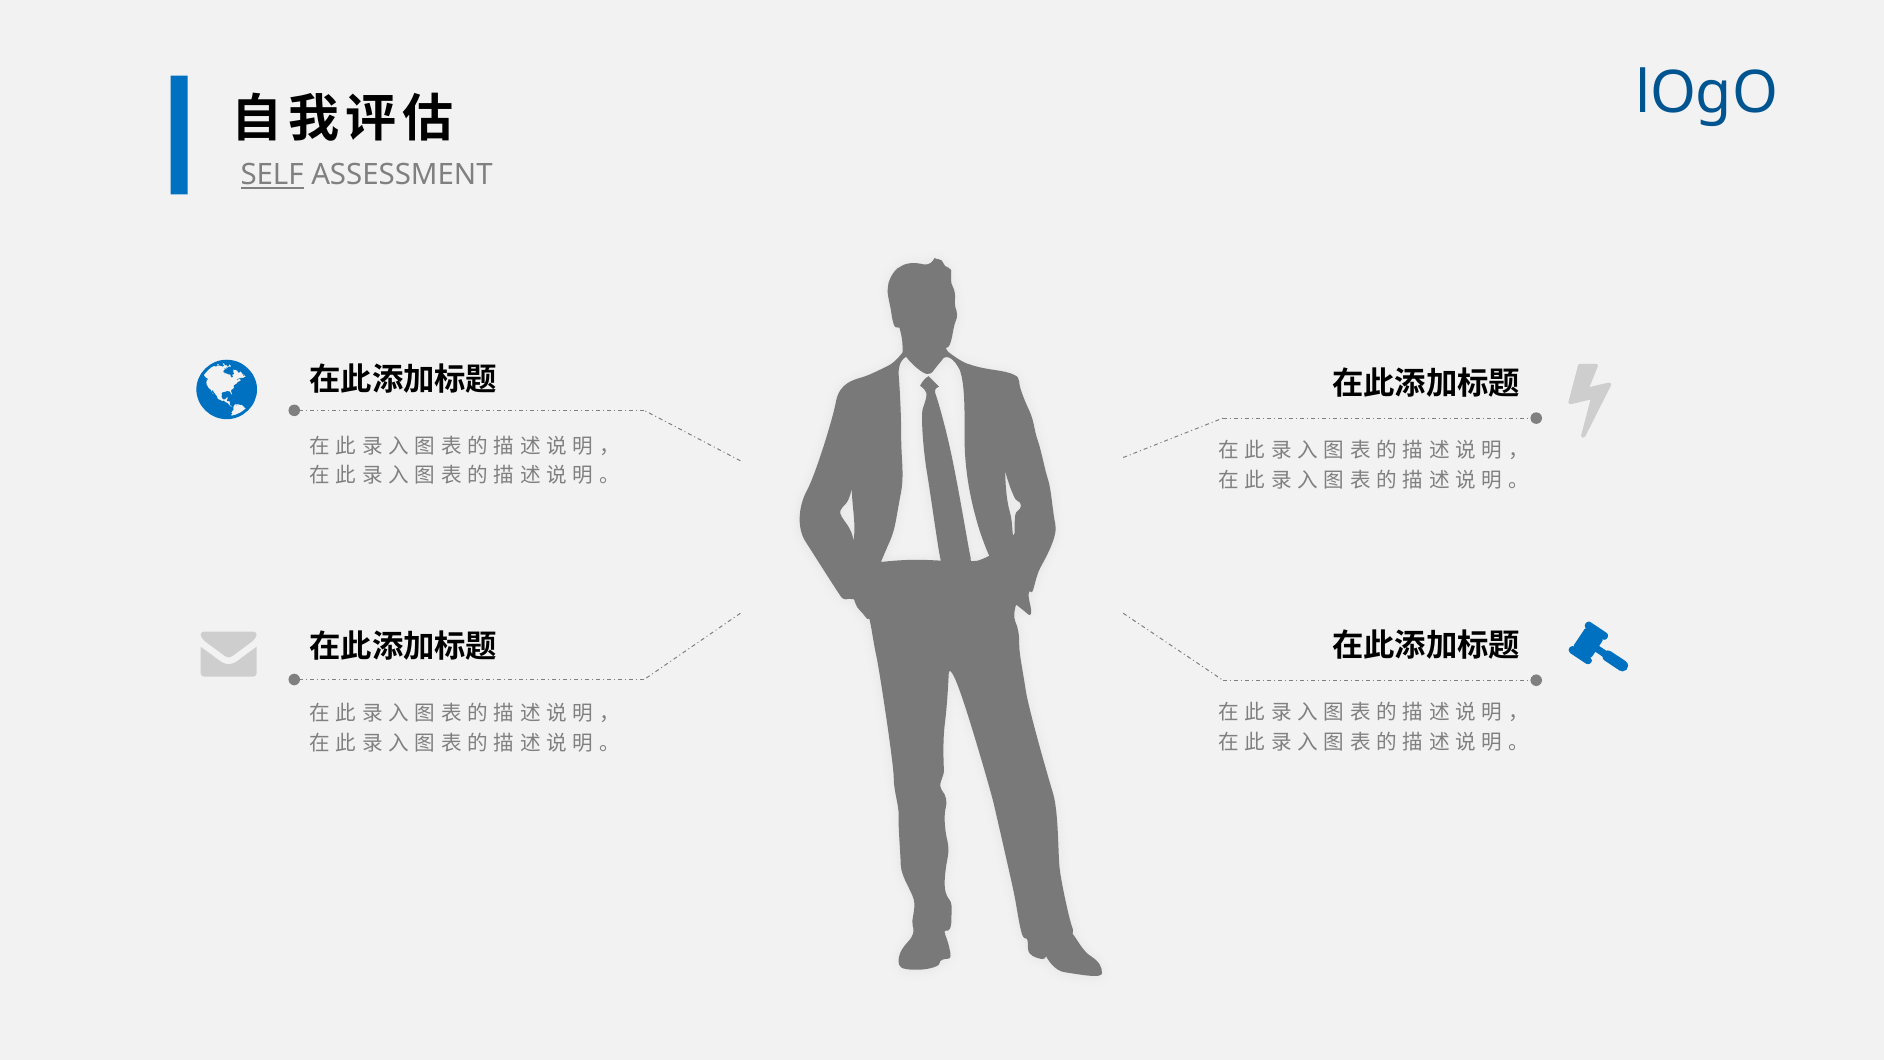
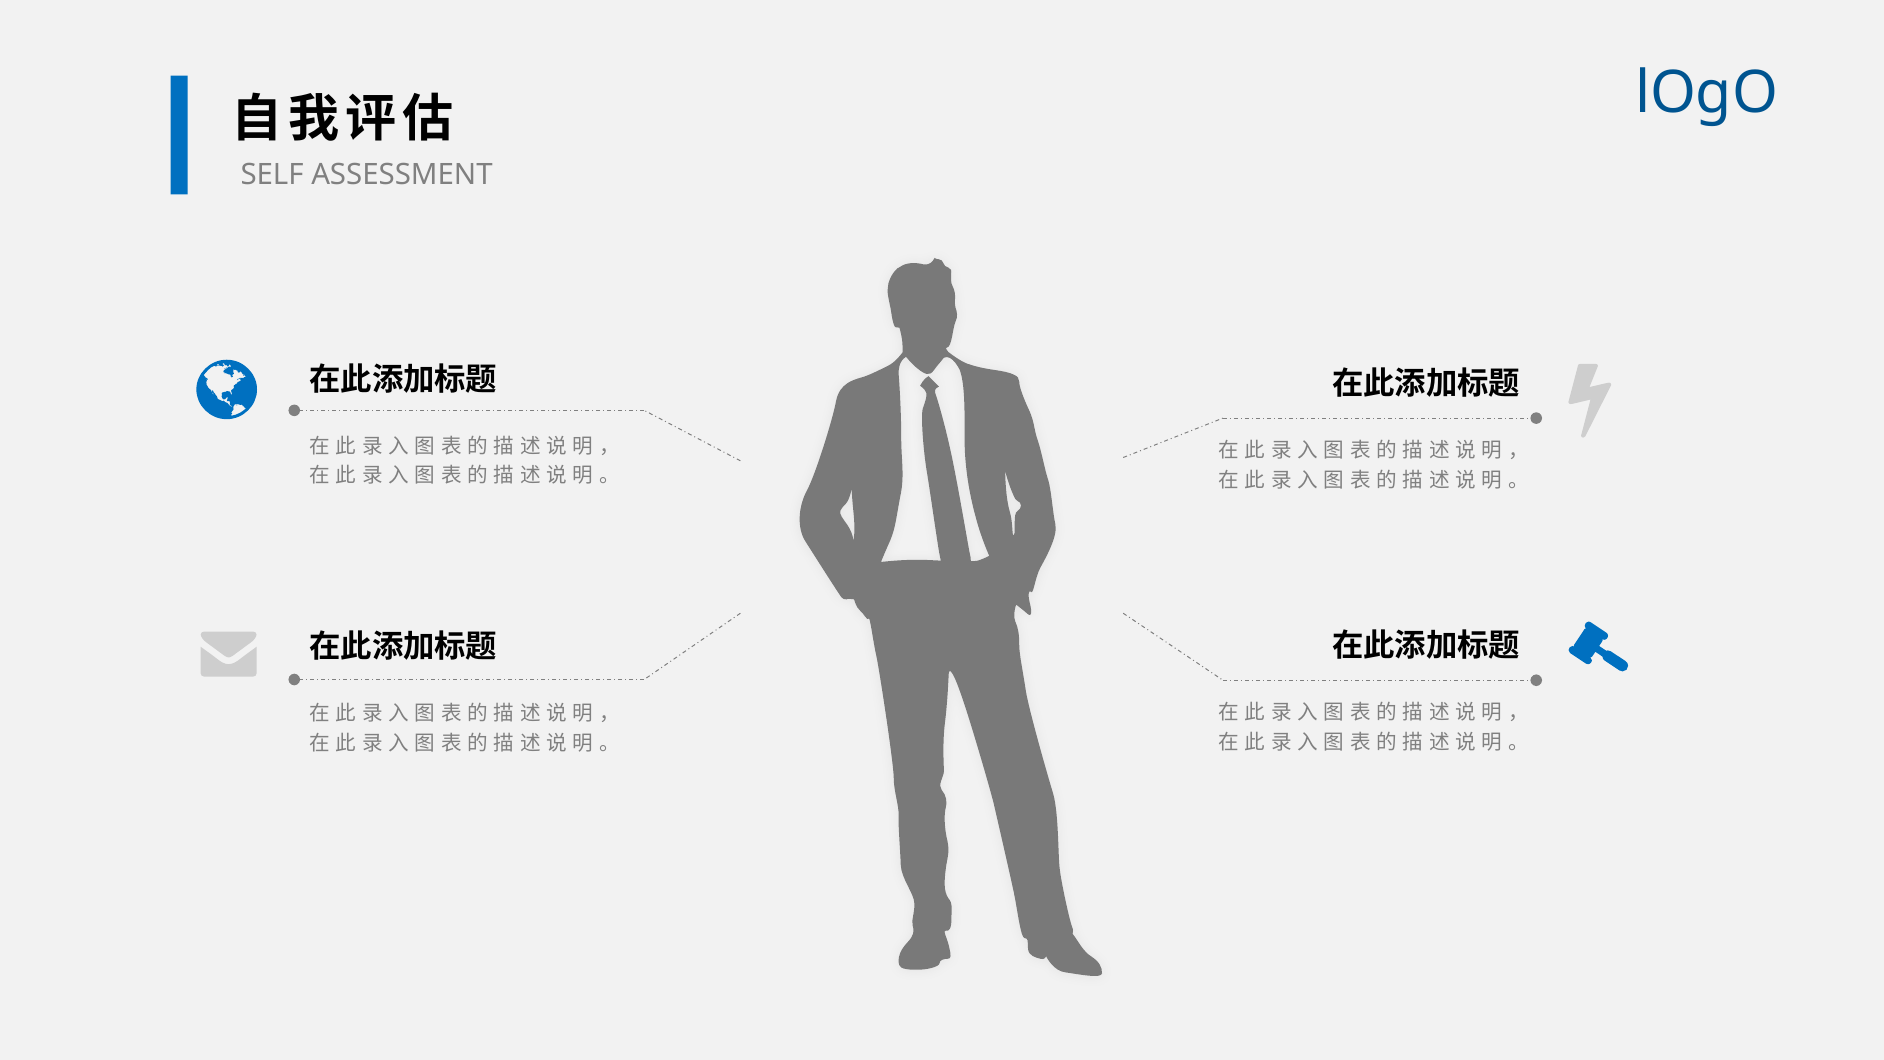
SELF underline: present -> none (272, 175)
